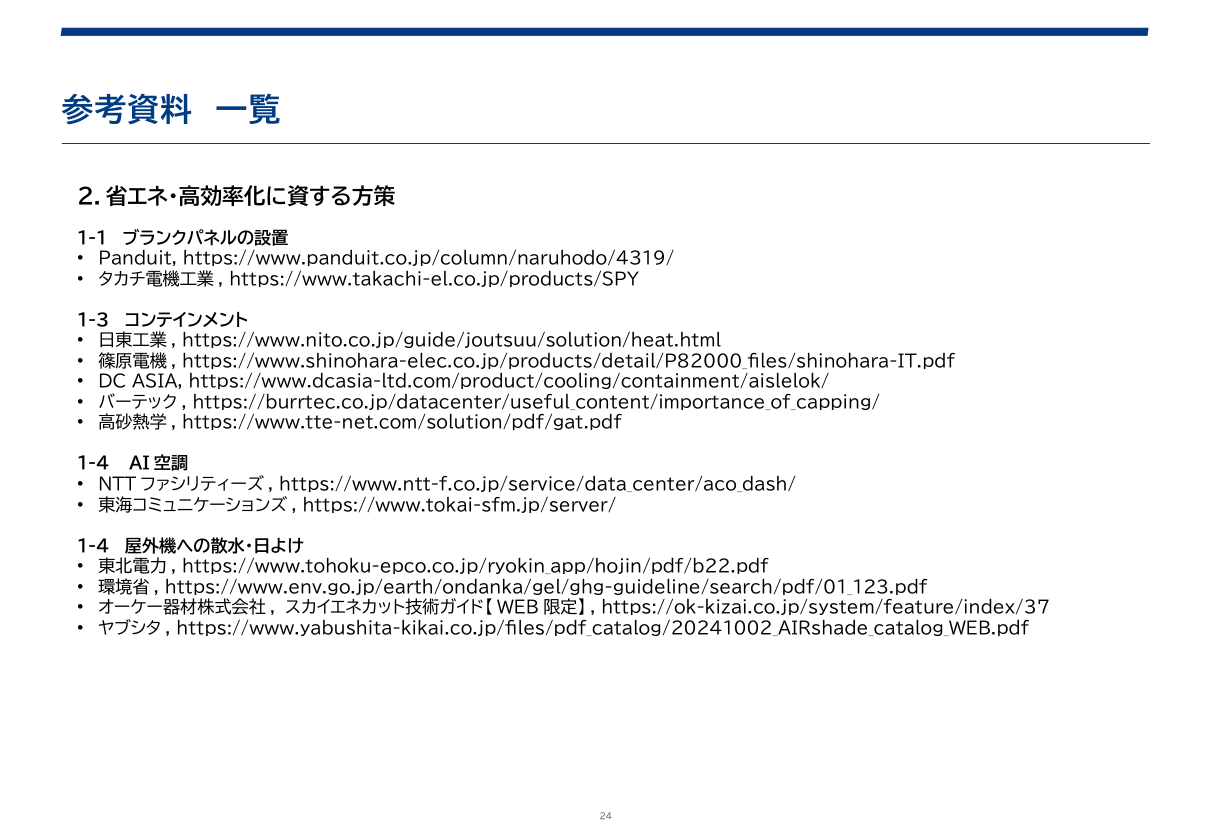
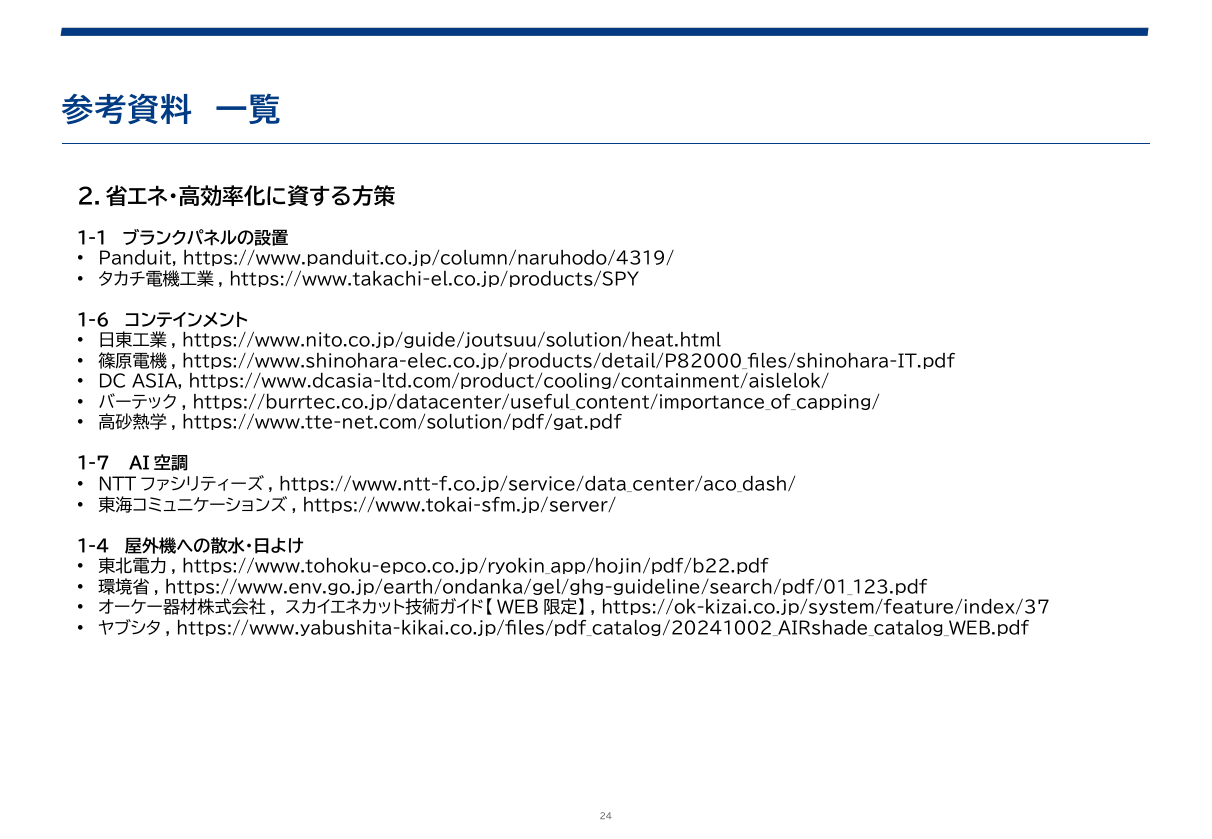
1-3: 1-3 -> 1-6 (93, 321)
1-4: 1-4 -> 1-7 (93, 464)
